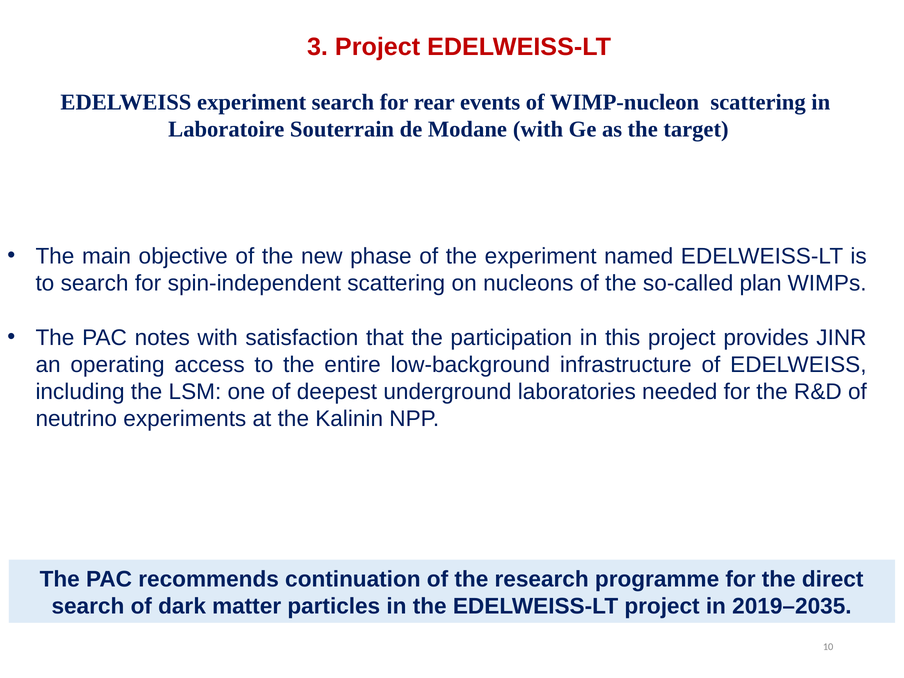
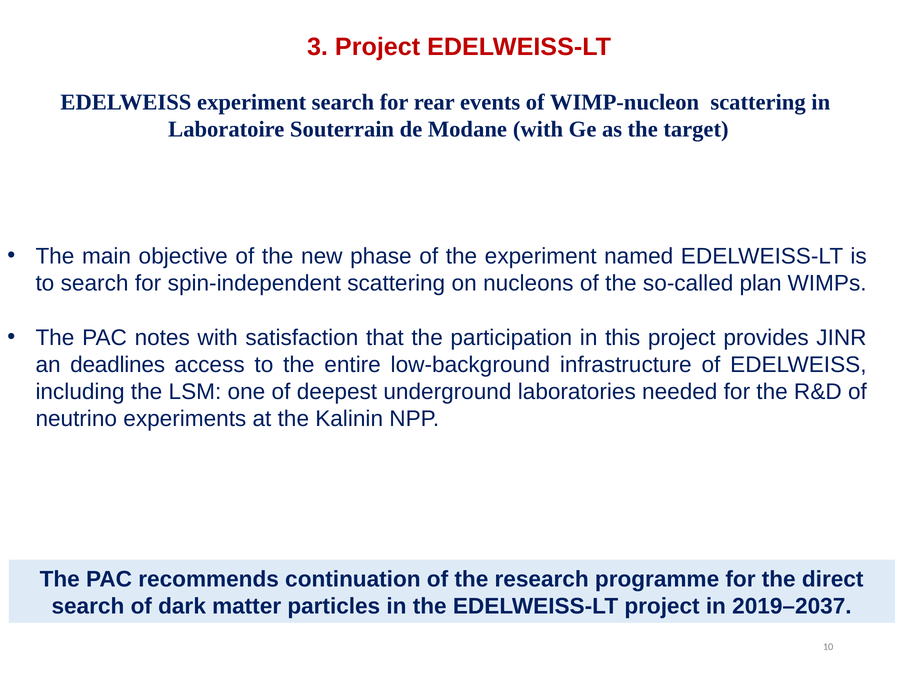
operating: operating -> deadlines (118, 365)
2019–2035: 2019–2035 -> 2019–2037 (792, 606)
